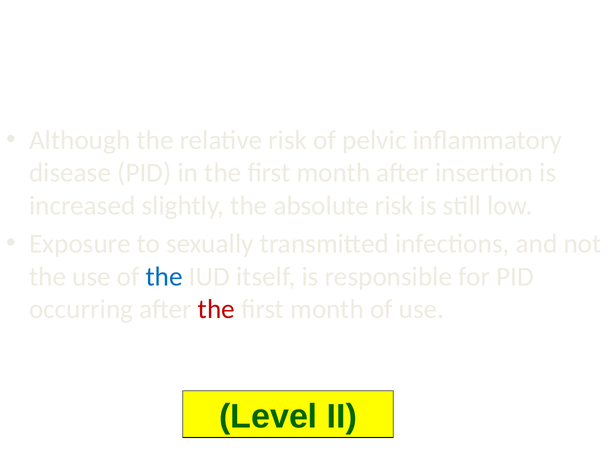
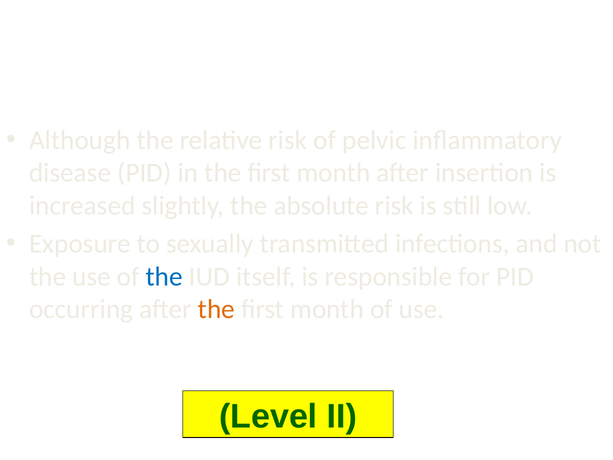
the colour: red -> orange (216, 309)
